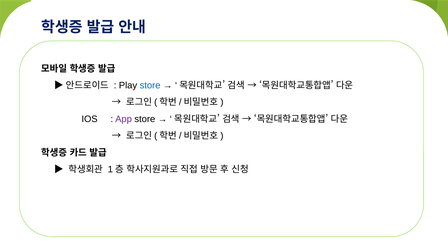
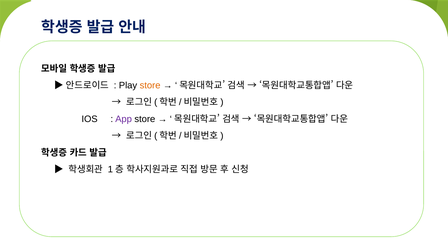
store colour: blue -> orange (150, 85)
